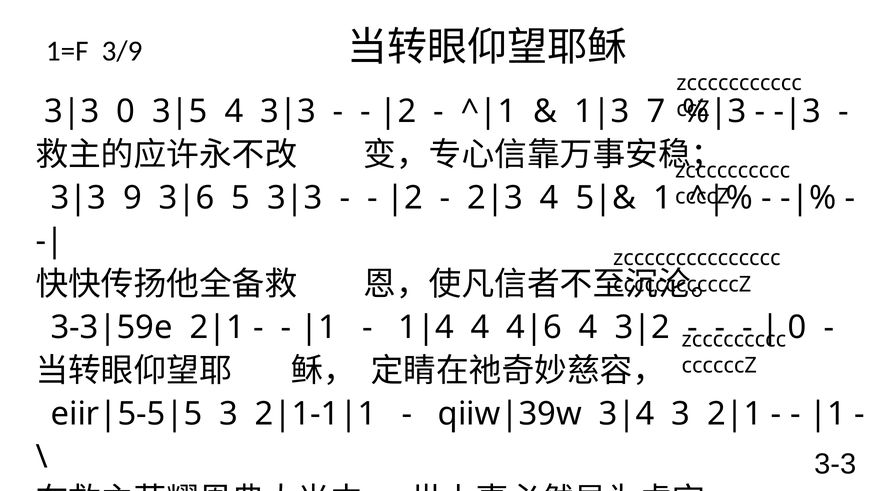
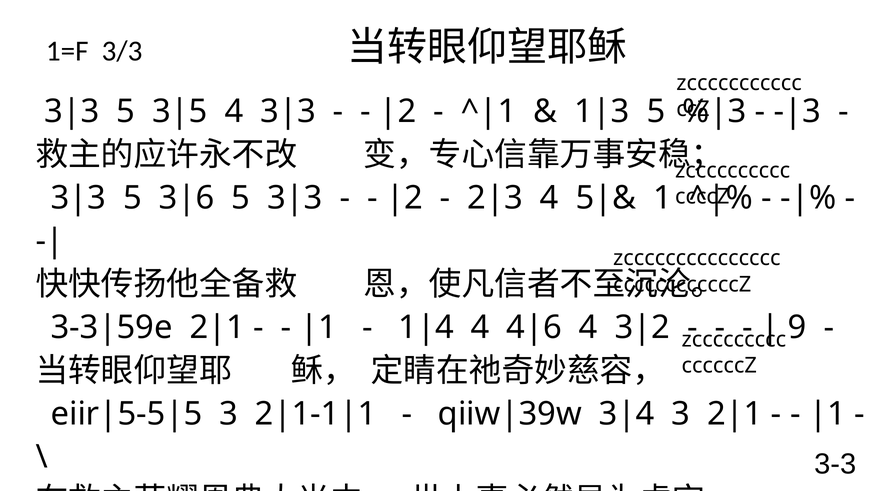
3/9: 3/9 -> 3/3 (122, 51)
0: 0 -> 5 (126, 112)
7: 7 -> 5 (656, 112)
9: 9 -> 5 (132, 198)
0: 0 -> 9 (797, 328)
